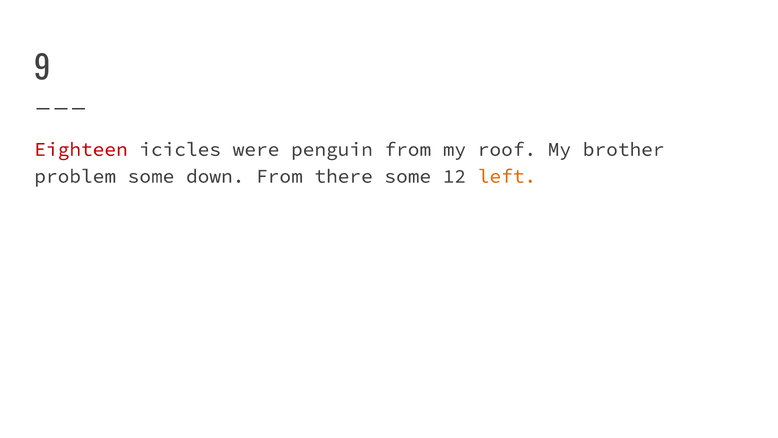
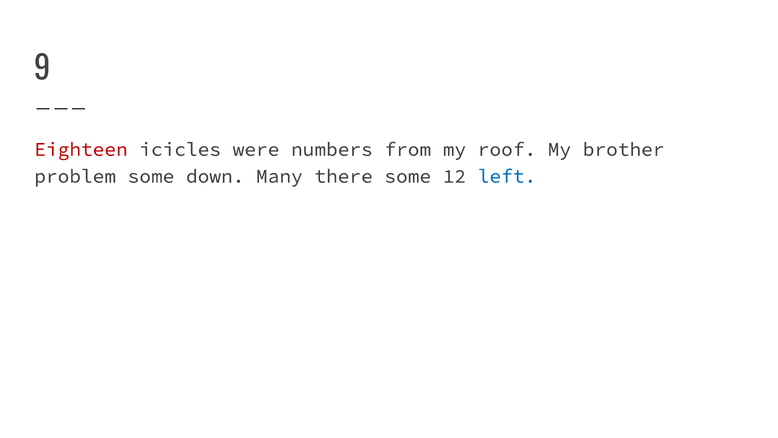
penguin: penguin -> numbers (332, 149)
down From: From -> Many (279, 176)
left colour: orange -> blue (507, 176)
